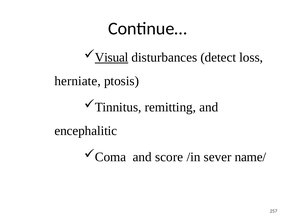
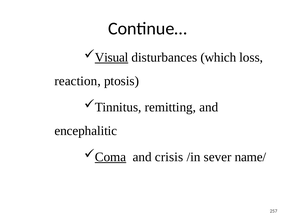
detect: detect -> which (218, 57)
herniate: herniate -> reaction (78, 81)
Coma underline: none -> present (111, 157)
score: score -> crisis (169, 157)
